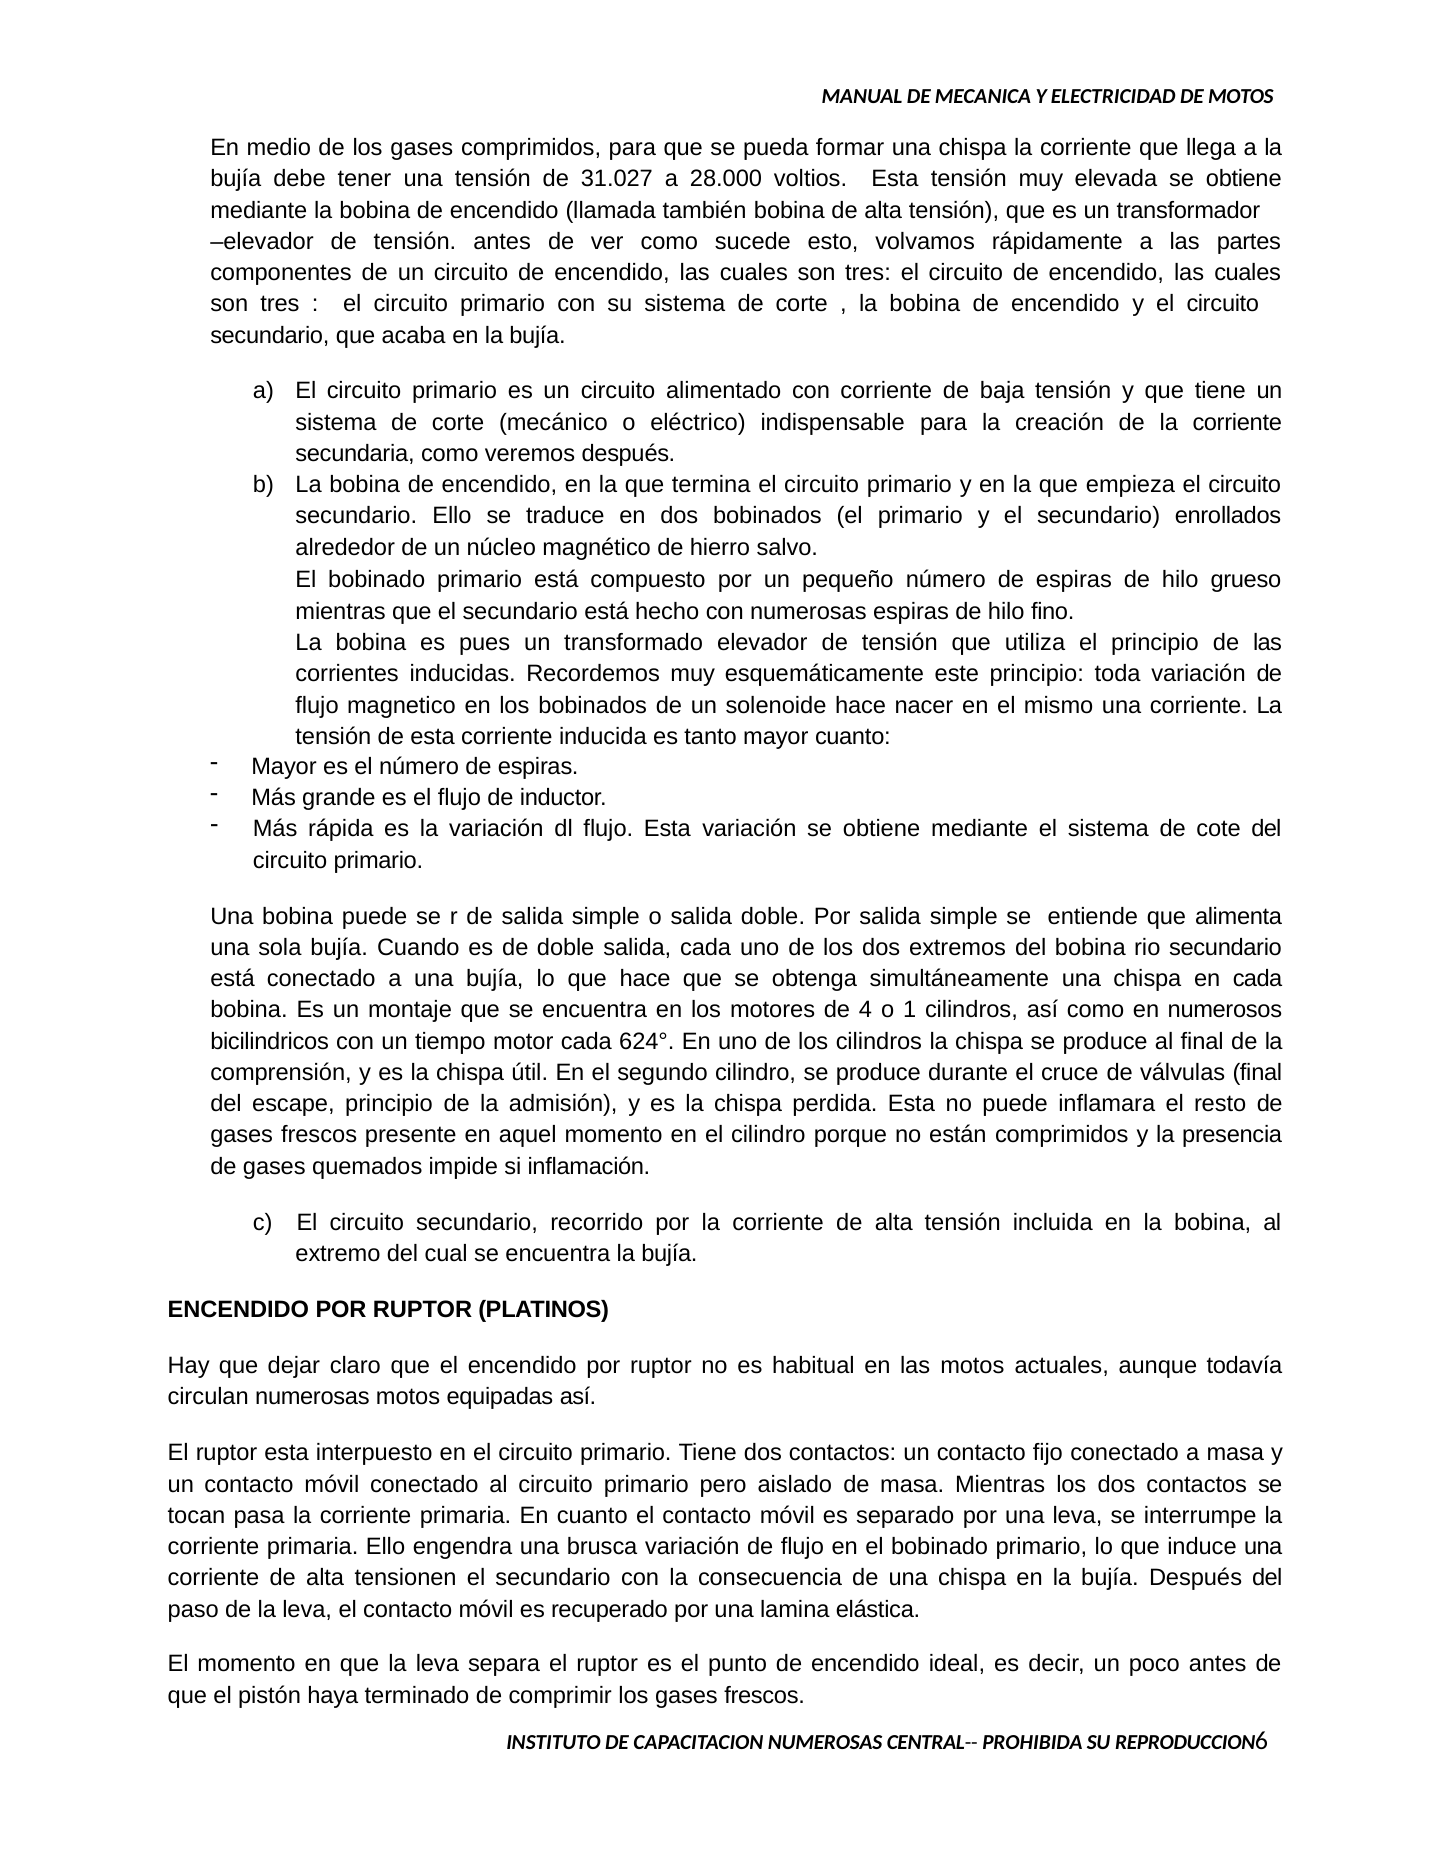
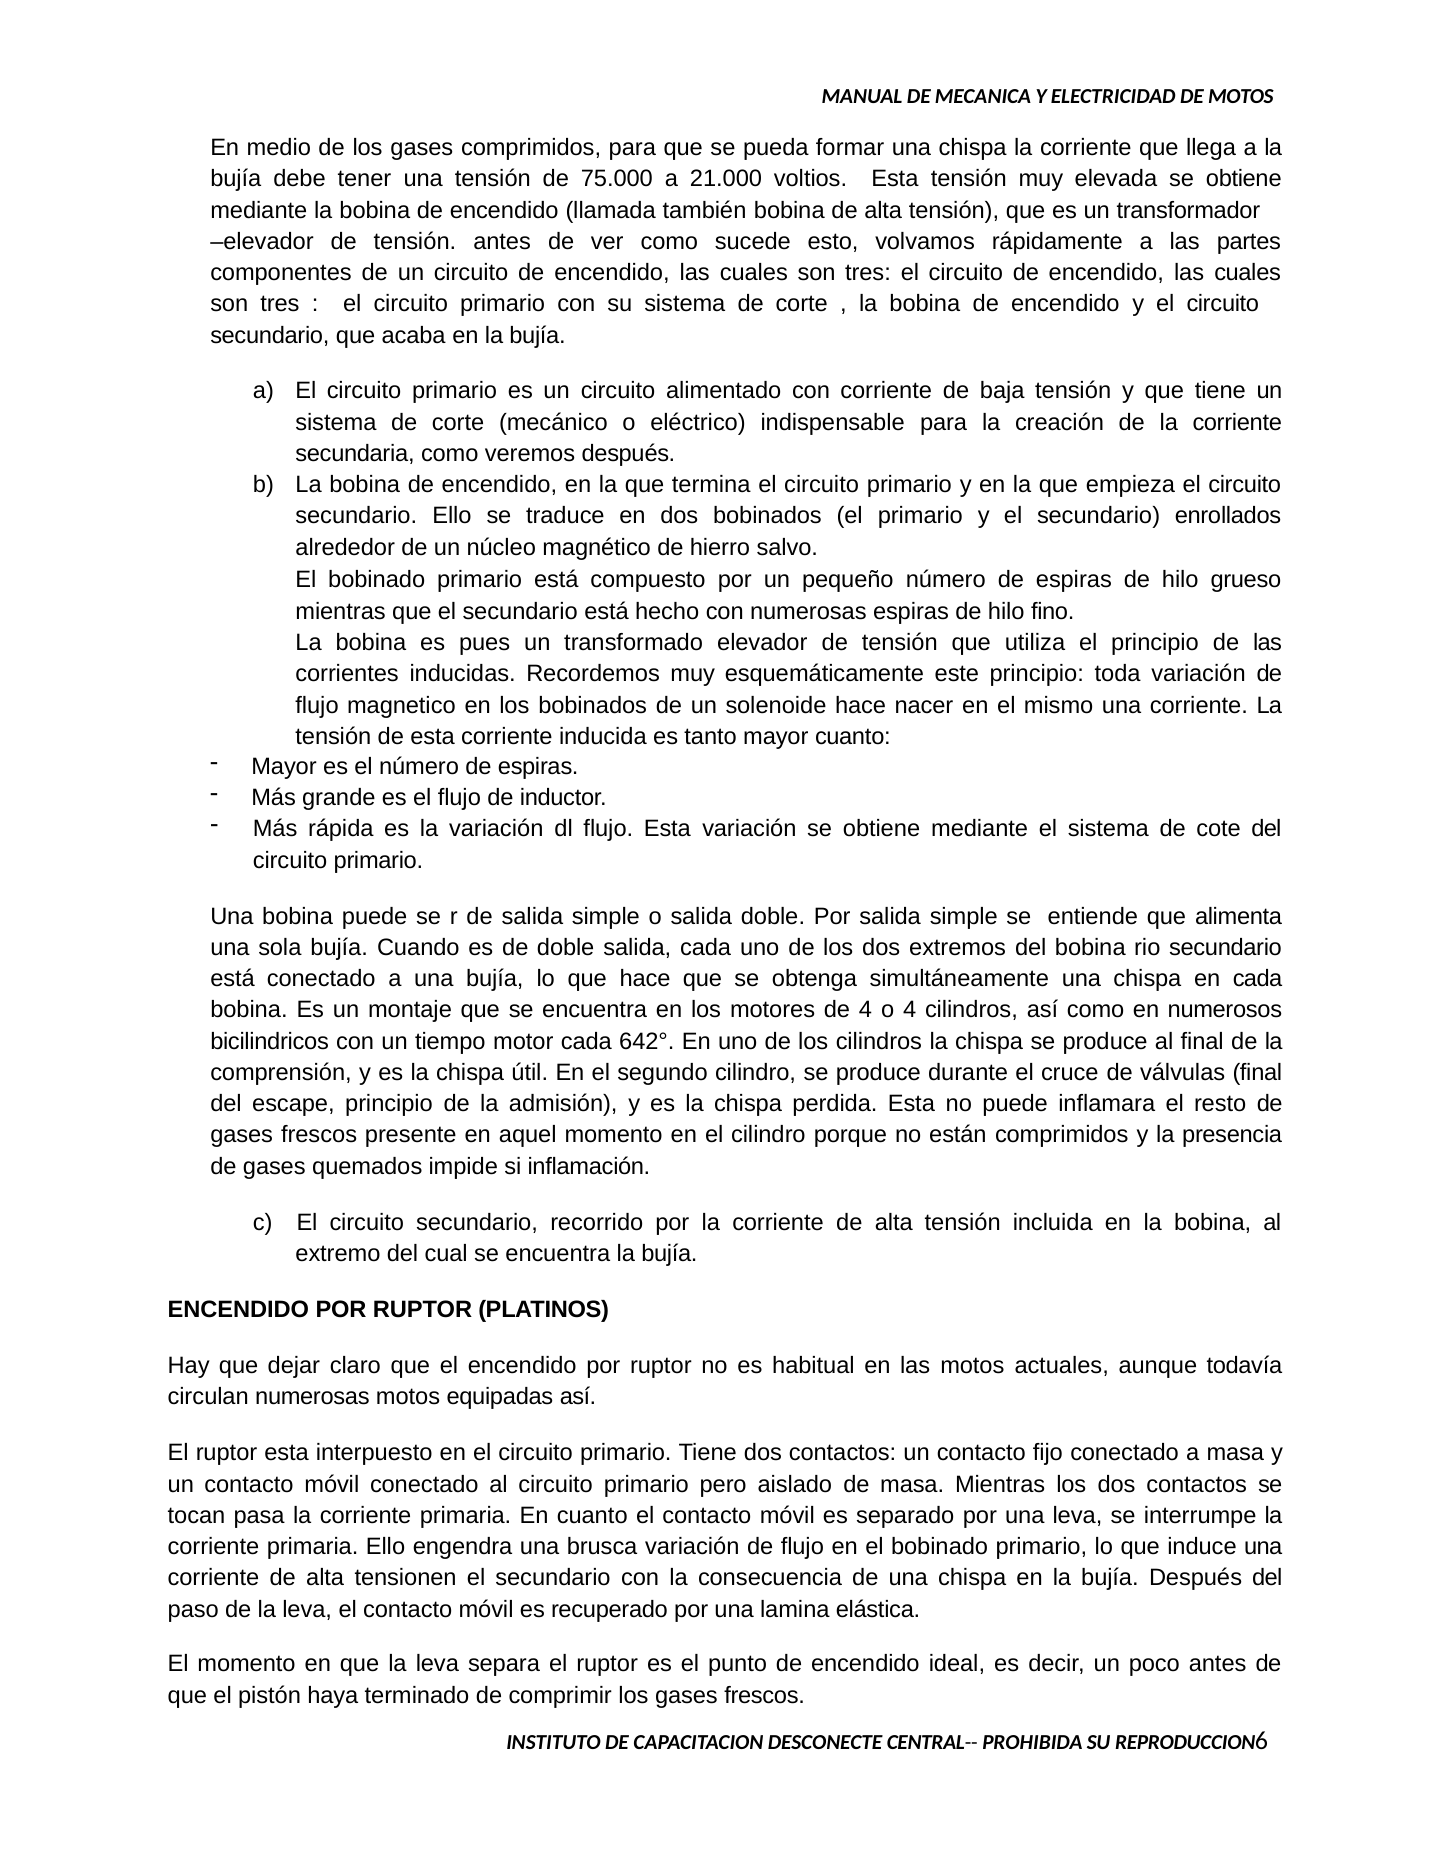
31.027: 31.027 -> 75.000 (617, 179)
28.000: 28.000 -> 21.000 (726, 179)
o 1: 1 -> 4 (910, 1011)
624°: 624° -> 642° (647, 1042)
CAPACITACION NUMEROSAS: NUMEROSAS -> DESCONECTE (825, 1743)
